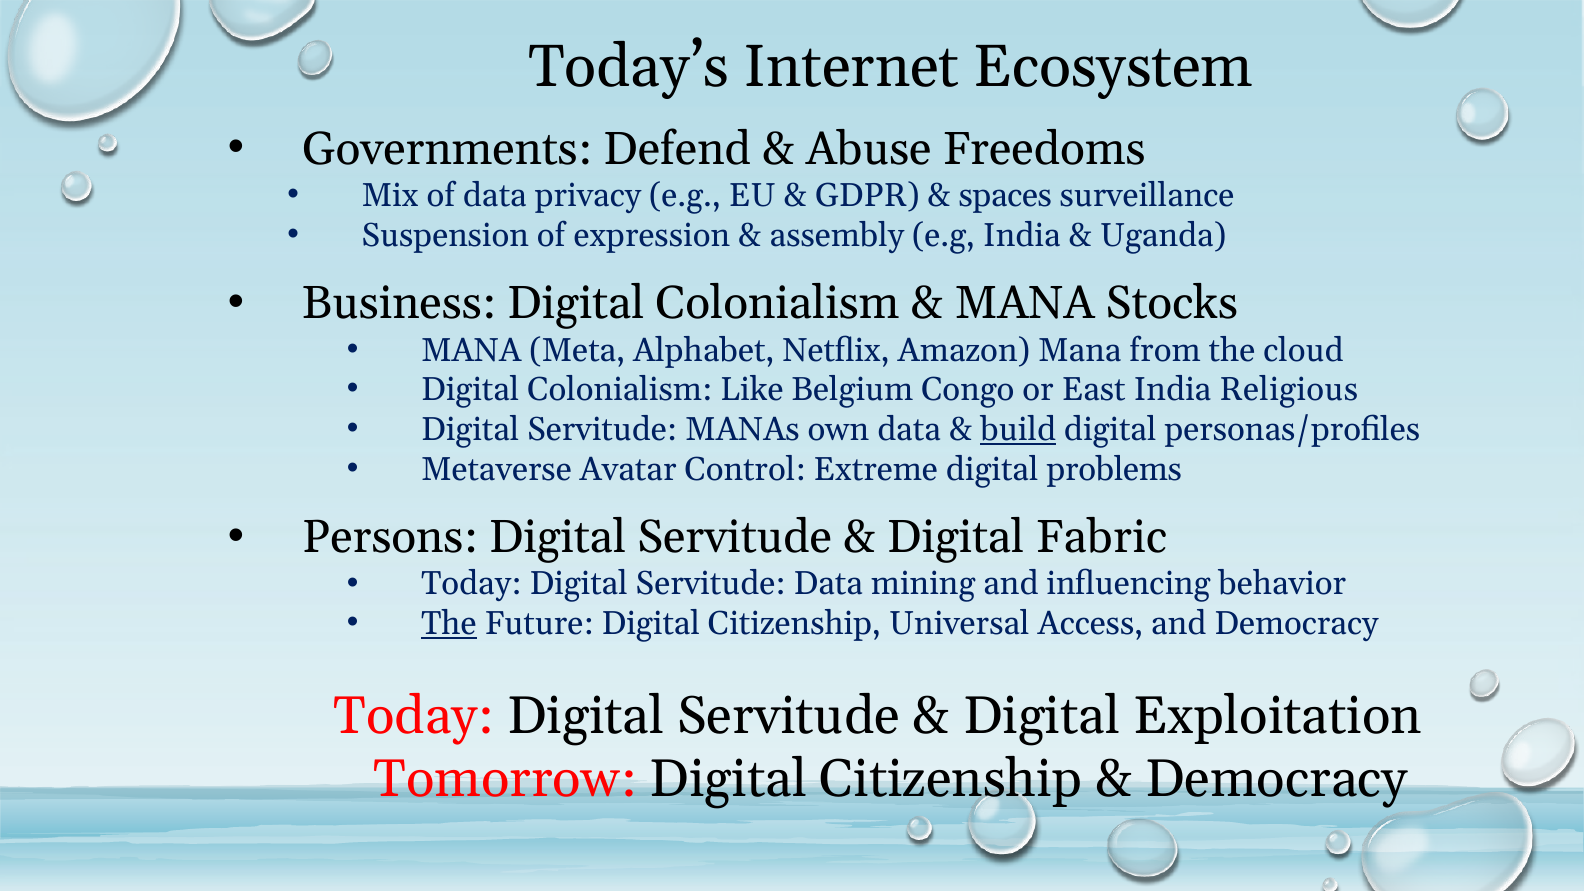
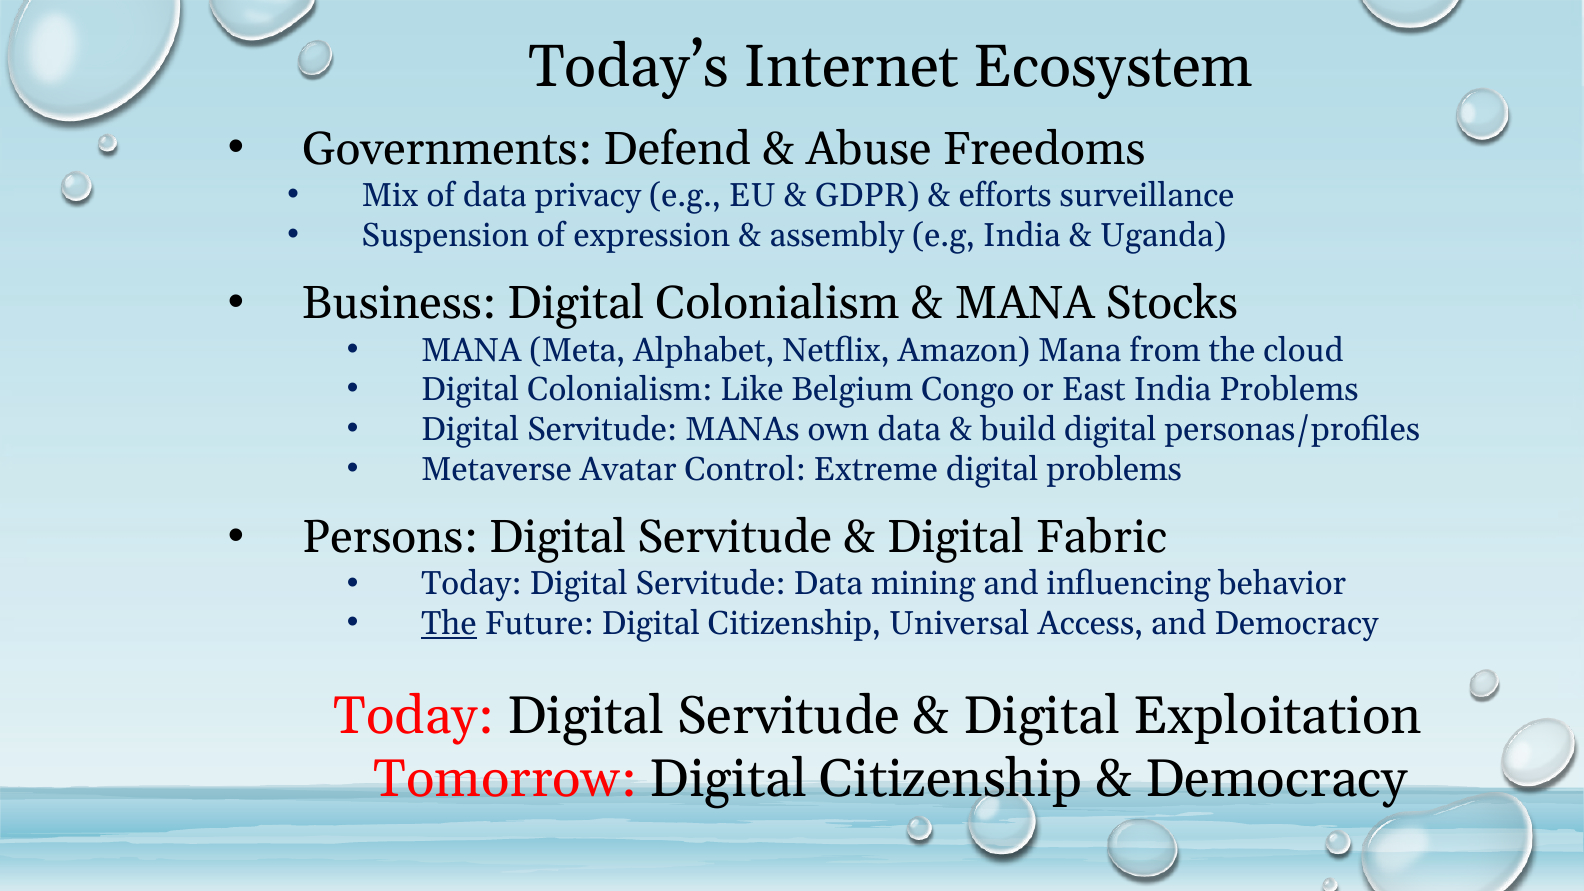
spaces: spaces -> efforts (1005, 196)
India Religious: Religious -> Problems (1289, 390)
build underline: present -> none (1018, 430)
